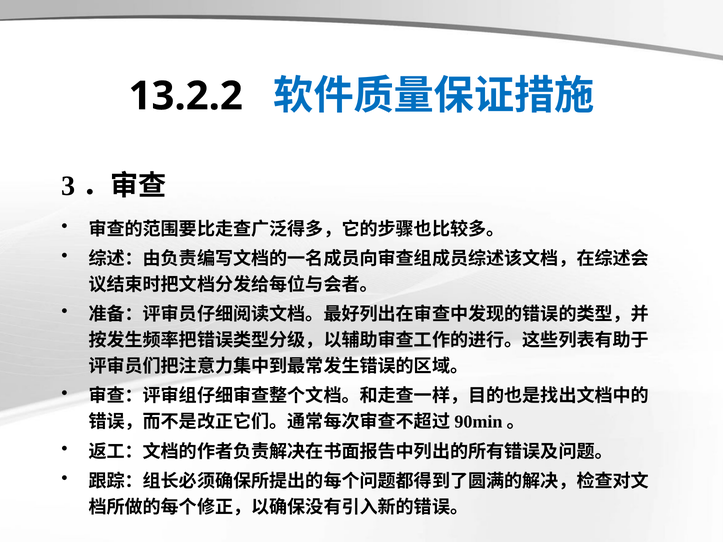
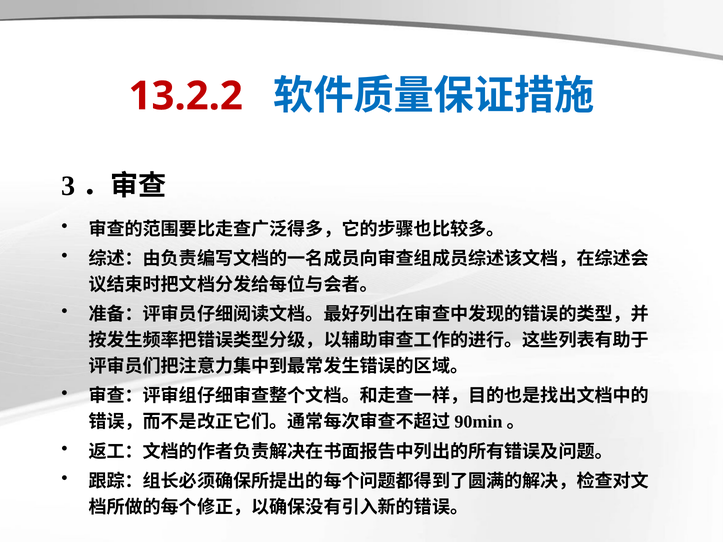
13.2.2 colour: black -> red (186, 96)
